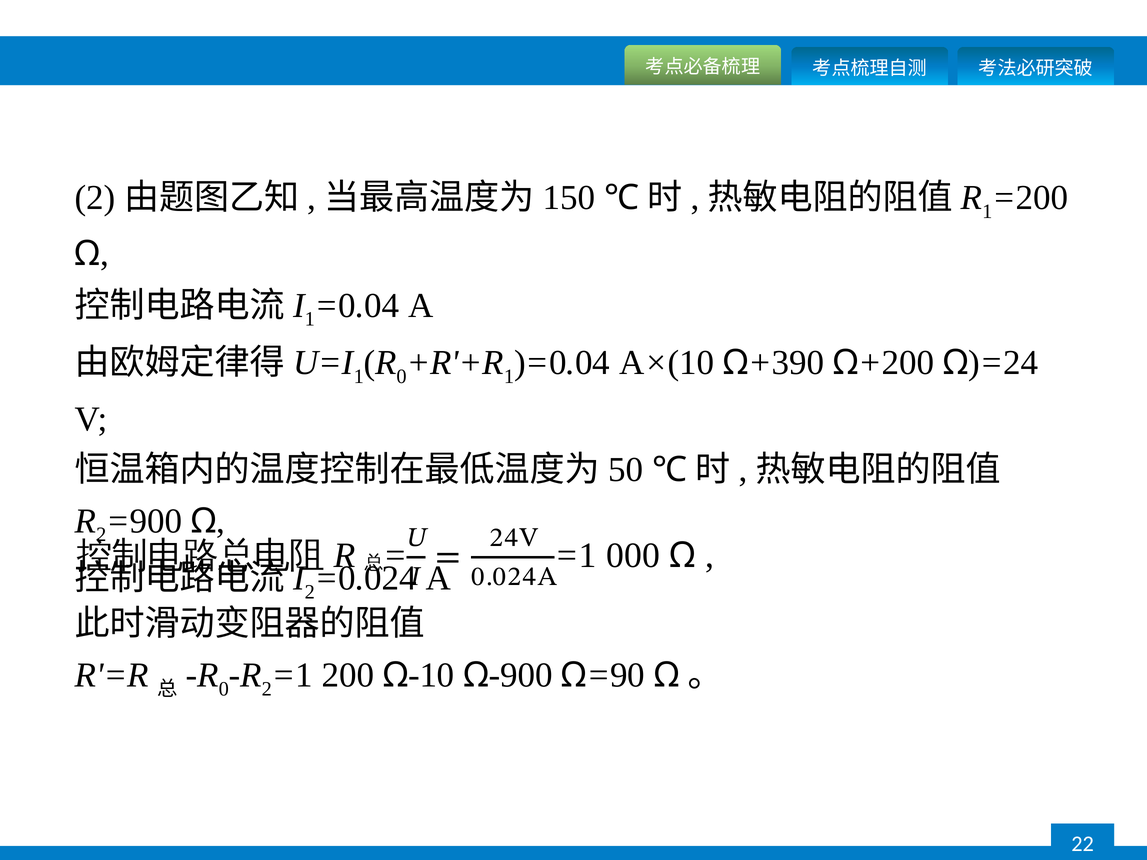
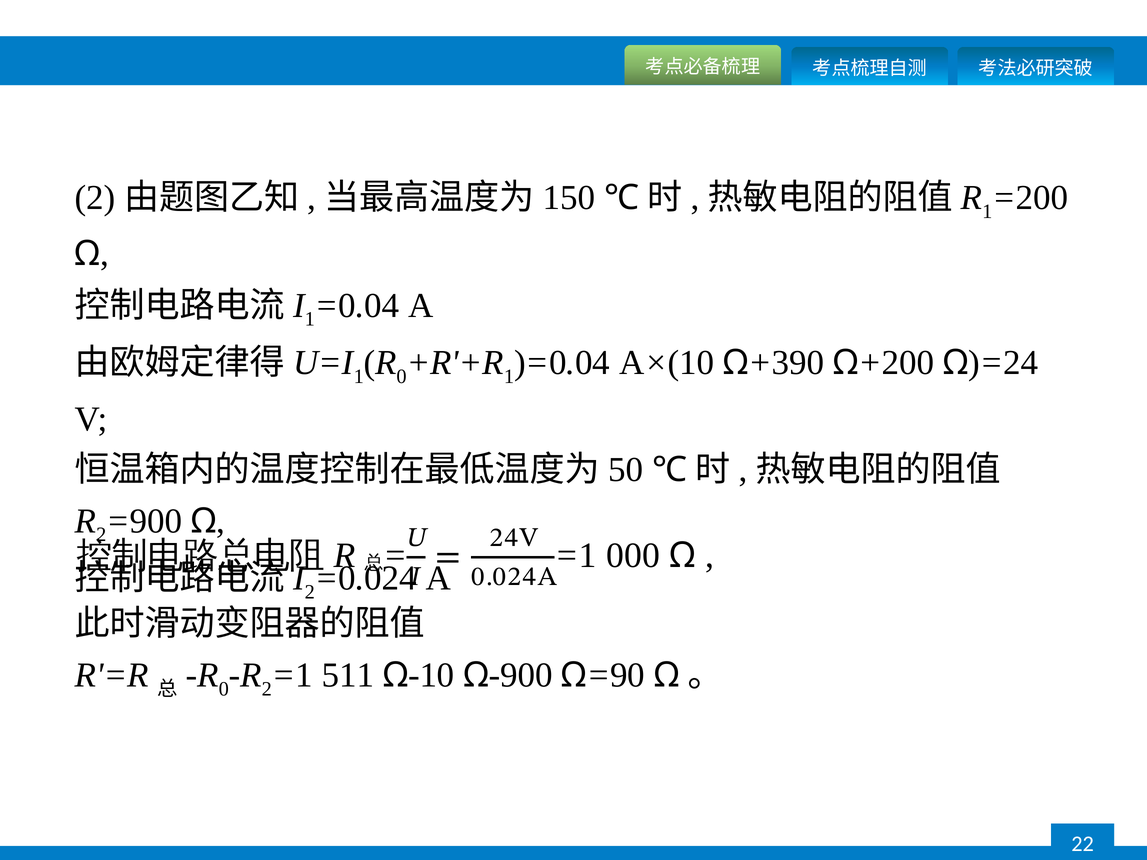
200: 200 -> 511 (348, 675)
